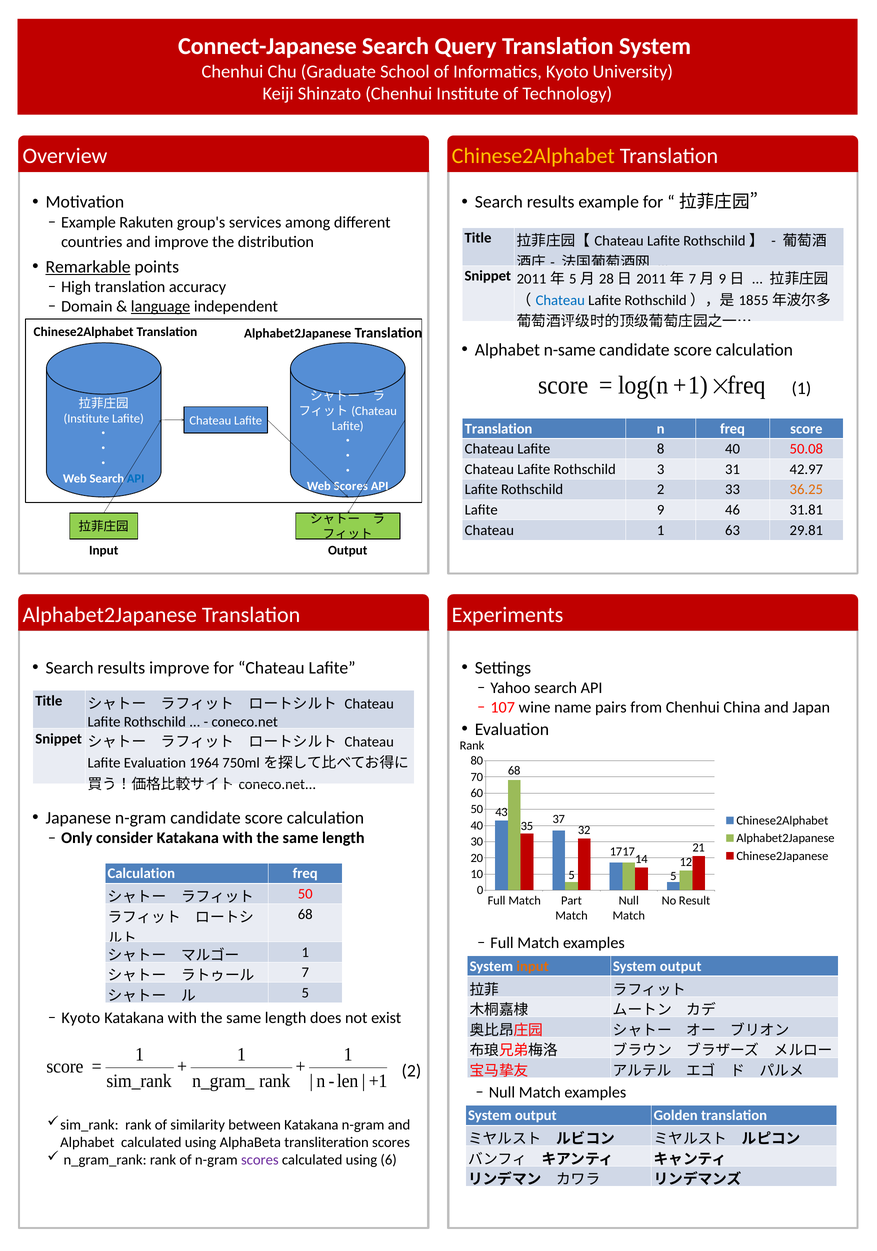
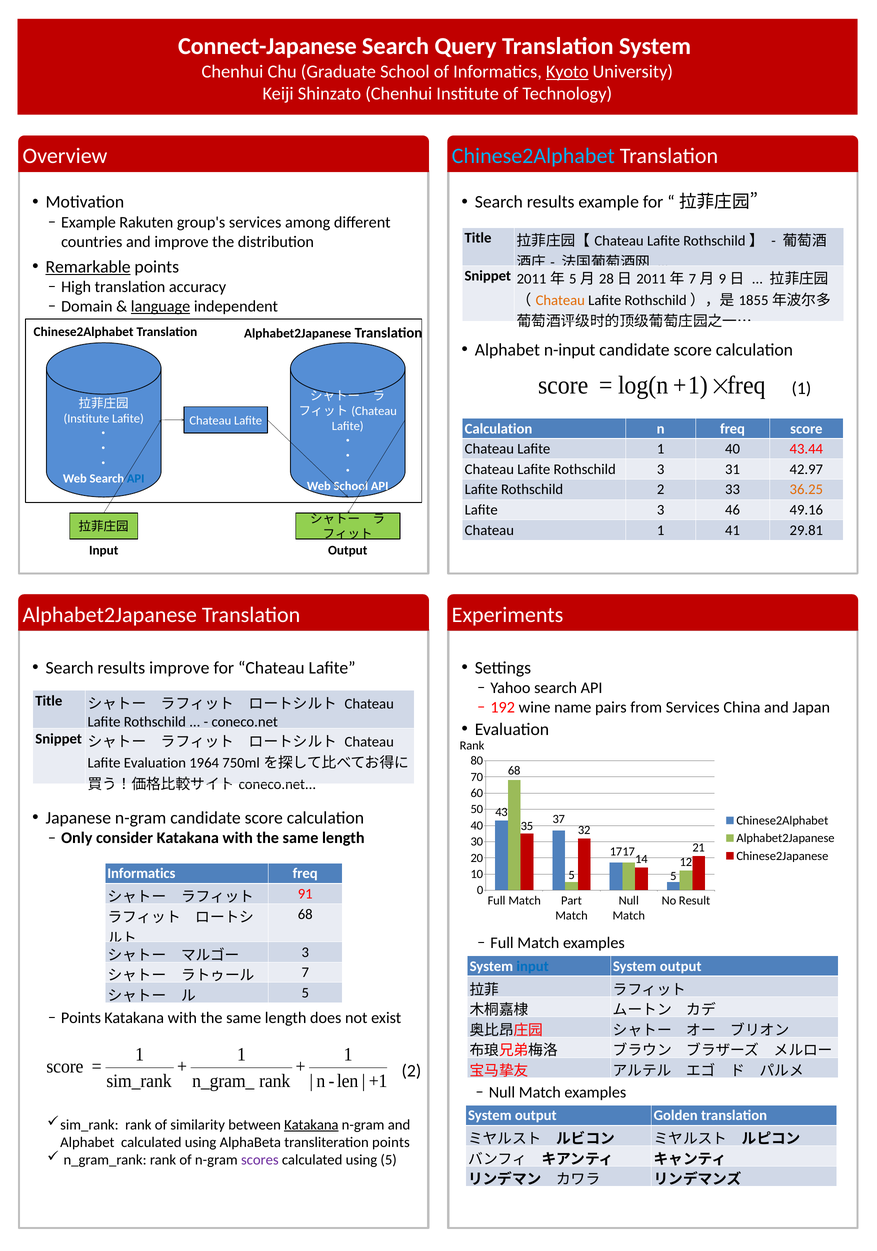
Kyoto underline: none -> present (567, 72)
Chinese2Alphabet colour: yellow -> light blue (533, 156)
Chateau colour: blue -> orange (560, 300)
n-same: n-same -> n-input (570, 350)
Translation: Translation -> Calculation (499, 429)
Lafite 8: 8 -> 1 (661, 449)
50.08: 50.08 -> 43.44 (806, 449)
Web Scores: Scores -> School (351, 486)
Lafite 9: 9 -> 3 (661, 510)
31.81: 31.81 -> 49.16 (806, 510)
63: 63 -> 41 (733, 530)
107: 107 -> 192 (503, 708)
from Chenhui: Chenhui -> Services (693, 708)
Calculation: Calculation -> Informatics (141, 874)
50: 50 -> 91 (305, 894)
1: 1 -> 3 (305, 952)
input colour: orange -> blue (533, 967)
Kyoto: Kyoto -> Points (81, 1018)
Katakana underline: none -> present (311, 1125)
transliteration scores: scores -> points (391, 1143)
using 6: 6 -> 5 (389, 1160)
